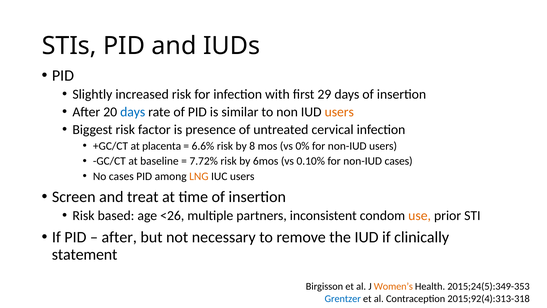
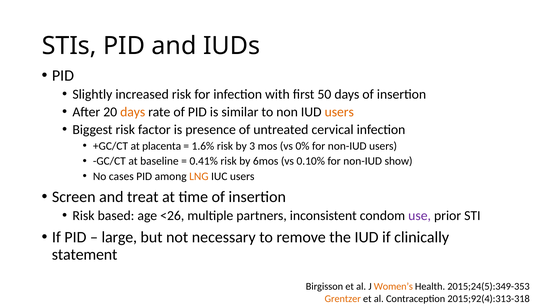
29: 29 -> 50 (324, 94)
days colour: blue -> orange (133, 112)
6.6%: 6.6% -> 1.6% (203, 146)
8: 8 -> 3 (252, 146)
7.72%: 7.72% -> 0.41% (204, 161)
non-IUD cases: cases -> show (399, 161)
use colour: orange -> purple (420, 215)
after: after -> large (119, 237)
Grentzer colour: blue -> orange (343, 298)
